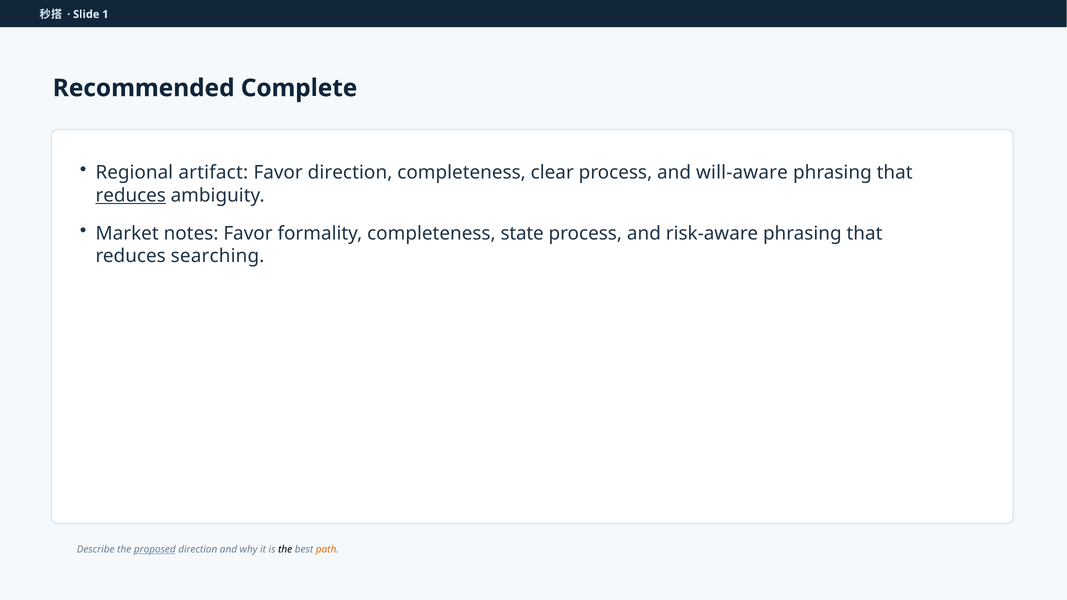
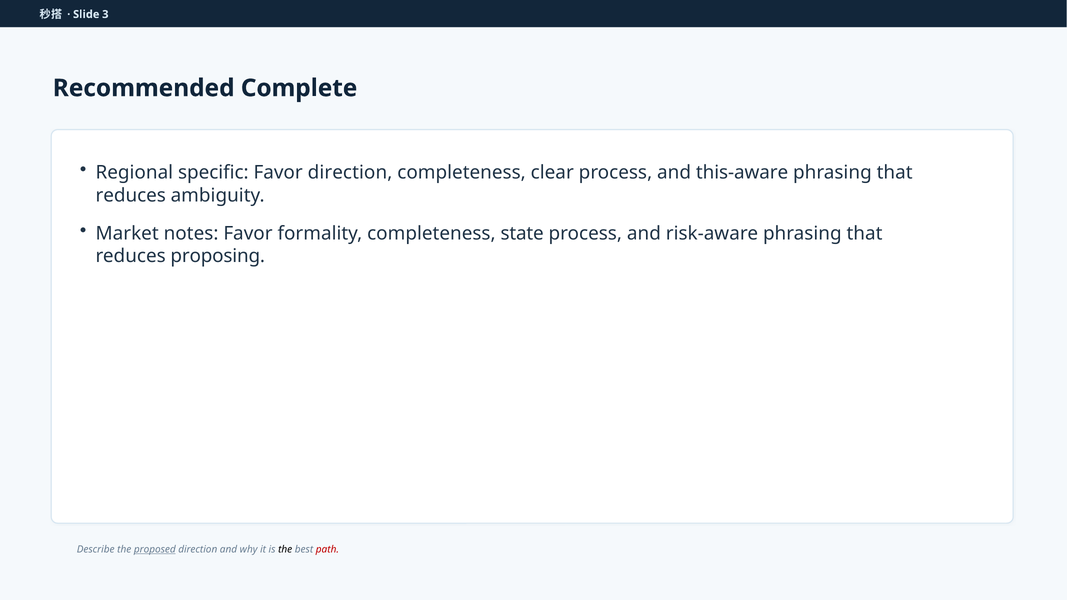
1: 1 -> 3 (105, 14)
artifact: artifact -> specific (213, 173)
will-aware: will-aware -> this-aware (742, 173)
reduces underline: present -> none (131, 195)
searching: searching -> proposing (218, 256)
path colour: orange -> red (327, 550)
